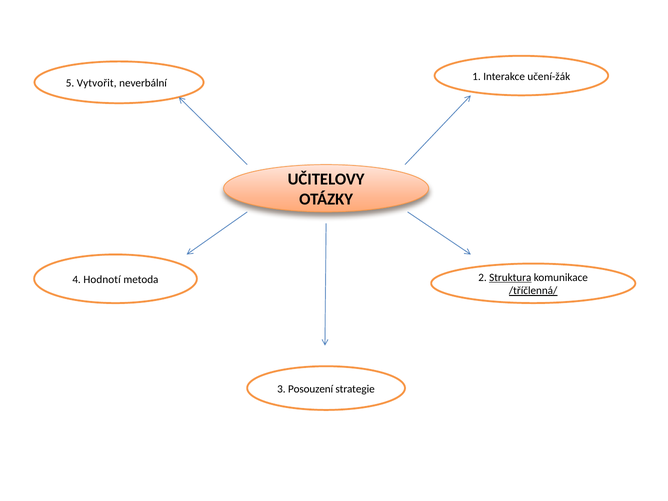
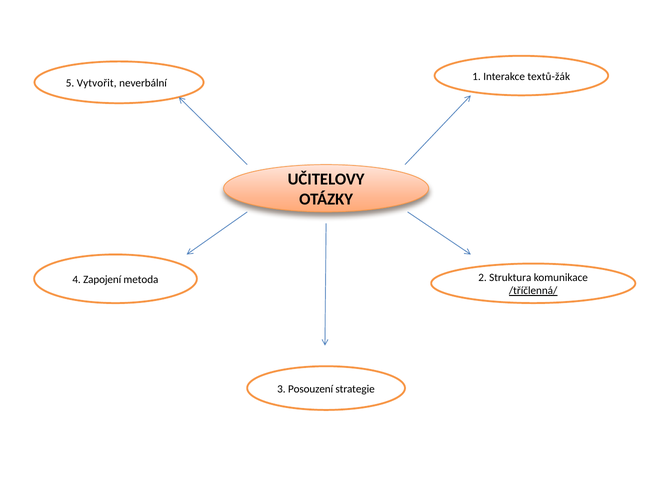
učení-žák: učení-žák -> textů-žák (549, 76)
Struktura underline: present -> none (510, 277)
Hodnotí: Hodnotí -> Zapojení (102, 280)
